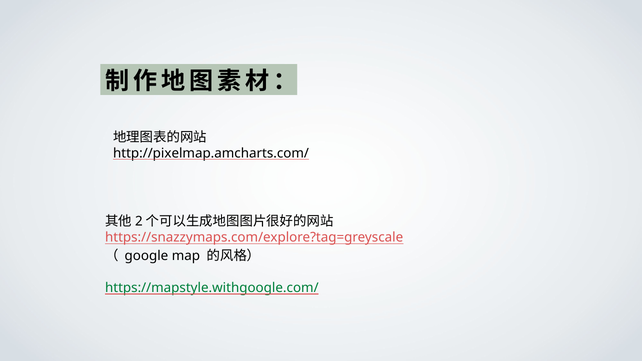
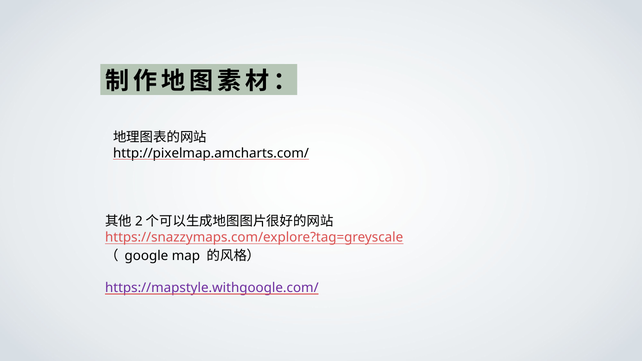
https://mapstyle.withgoogle.com/ colour: green -> purple (212, 288)
